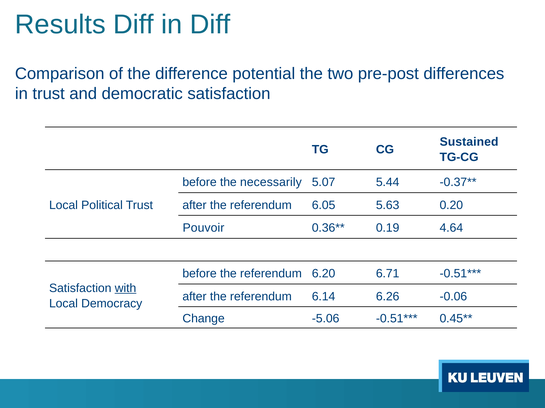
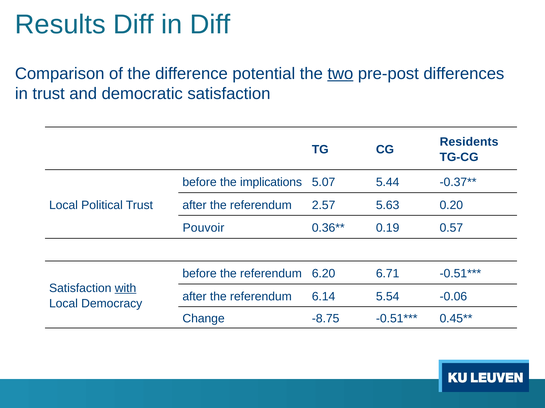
two underline: none -> present (340, 74)
Sustained: Sustained -> Residents (469, 142)
necessarily: necessarily -> implications (271, 183)
6.05: 6.05 -> 2.57 (324, 206)
4.64: 4.64 -> 0.57 (451, 228)
6.26: 6.26 -> 5.54 (388, 297)
-5.06: -5.06 -> -8.75 (326, 319)
